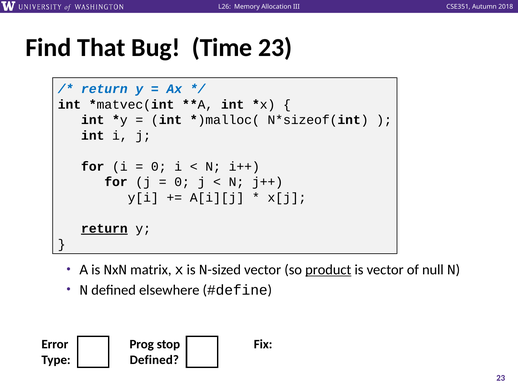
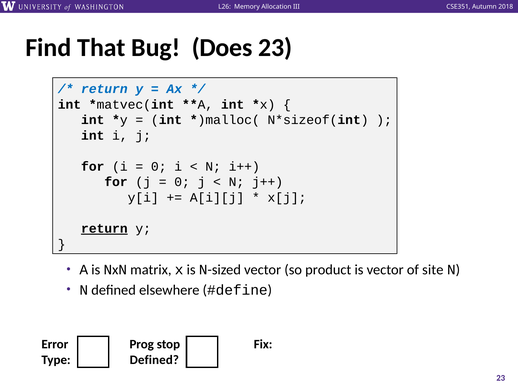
Time: Time -> Does (222, 48)
product underline: present -> none (328, 270)
null: null -> site (433, 270)
